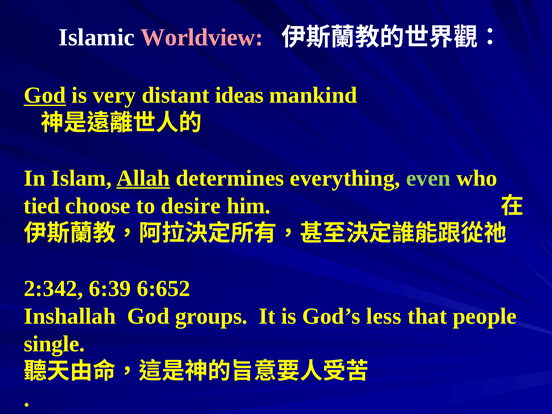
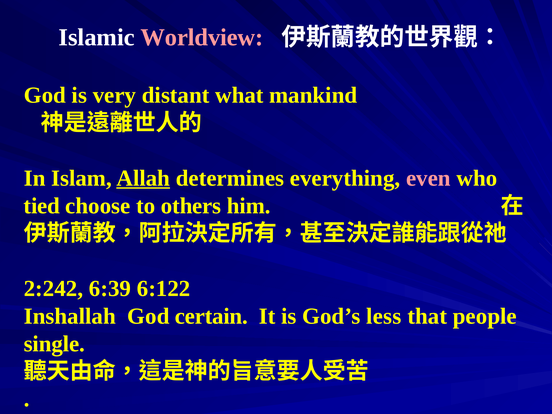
God underline: present -> none (45, 95)
ideas: ideas -> what (239, 95)
even colour: light green -> pink (428, 178)
desire: desire -> others (191, 206)
2:342: 2:342 -> 2:242 (54, 289)
6:652: 6:652 -> 6:122 (164, 289)
groups: groups -> certain (211, 316)
